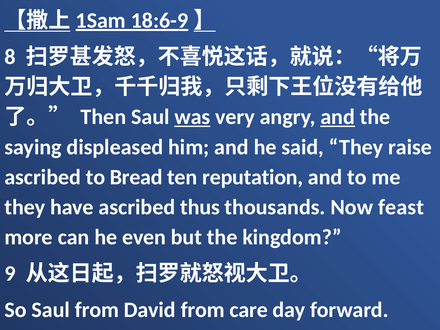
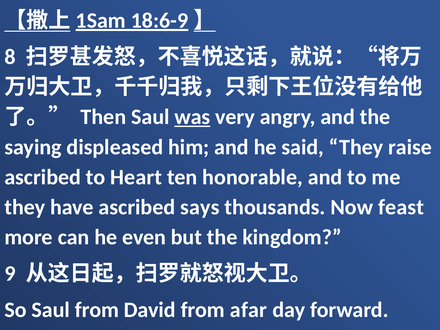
and underline: present -> none (338, 117)
Bread: Bread -> Heart (136, 177)
reputation: reputation -> honorable (253, 177)
thus: thus -> says (200, 207)
care: care -> afar (249, 310)
